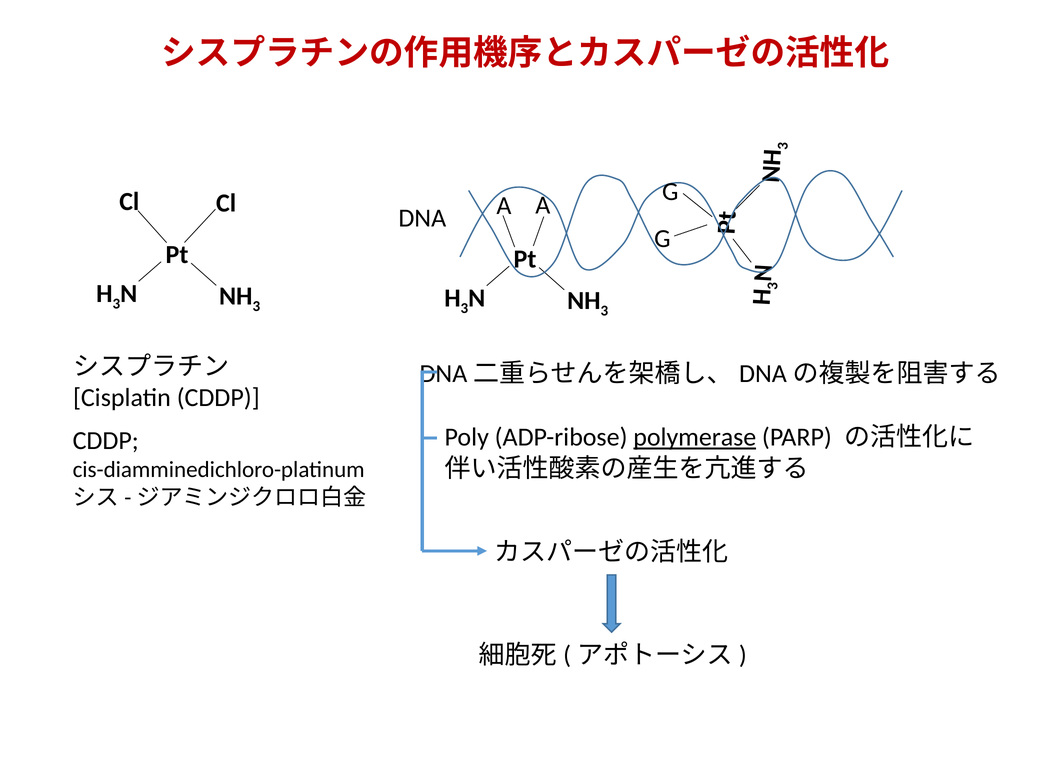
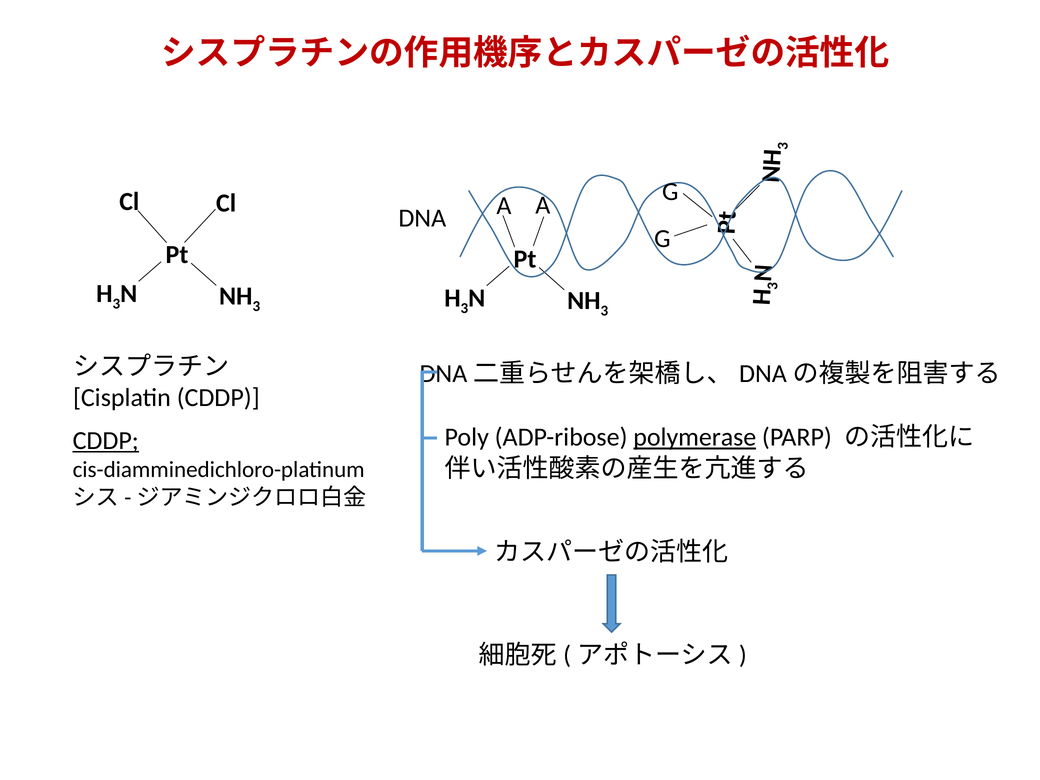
CDDP underline: none -> present (106, 441)
